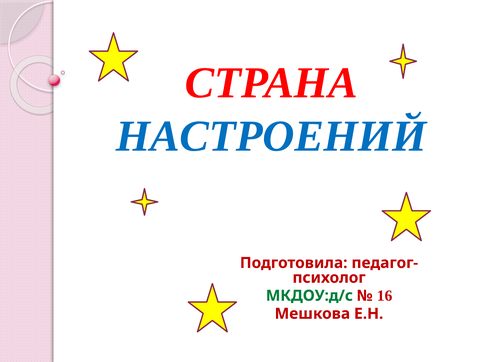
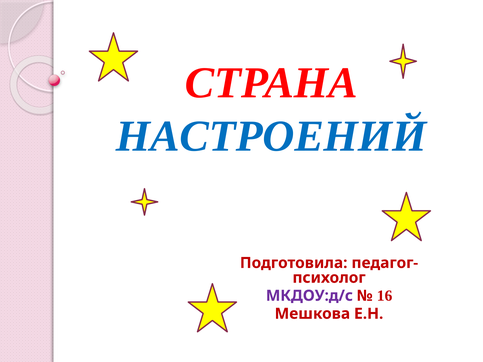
МКДОУ:д/с colour: green -> purple (309, 296)
